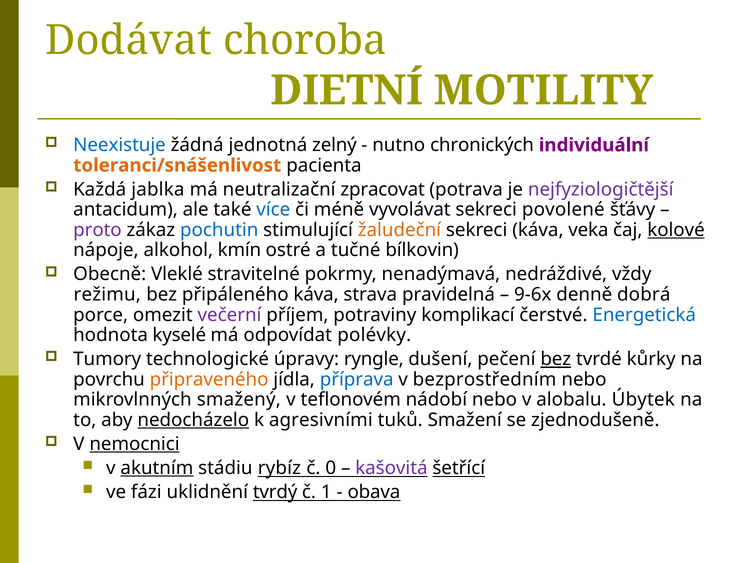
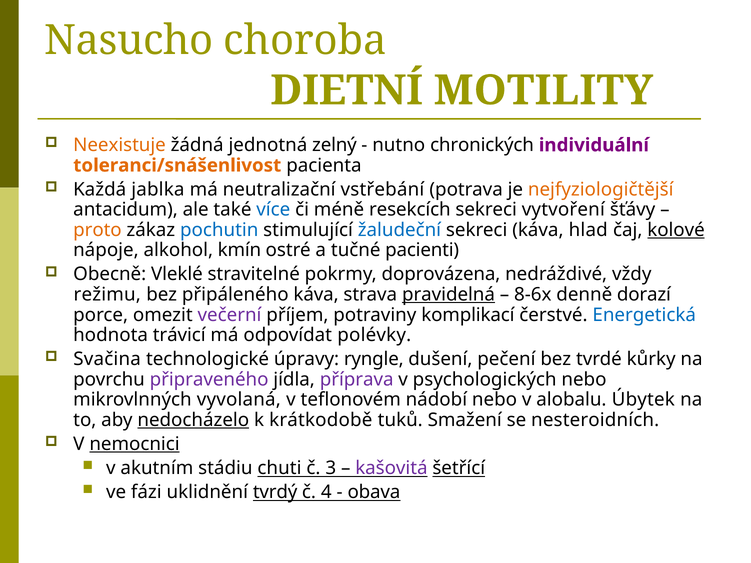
Dodávat: Dodávat -> Nasucho (129, 40)
Neexistuje colour: blue -> orange (120, 145)
zpracovat: zpracovat -> vstřebání (382, 190)
nejfyziologičtější colour: purple -> orange (601, 190)
vyvolávat: vyvolávat -> resekcích (410, 210)
povolené: povolené -> vytvoření (563, 210)
proto colour: purple -> orange (97, 230)
žaludeční colour: orange -> blue (399, 230)
veka: veka -> hlad (588, 230)
bílkovin: bílkovin -> pacienti (422, 250)
nenadýmavá: nenadýmavá -> doprovázena (441, 274)
pravidelná underline: none -> present (448, 295)
9-6x: 9-6x -> 8-6x (533, 295)
dobrá: dobrá -> dorazí (644, 295)
kyselé: kyselé -> trávicí (179, 335)
Tumory: Tumory -> Svačina (107, 359)
bez underline: present -> none (556, 359)
připraveného colour: orange -> purple (209, 380)
příprava colour: blue -> purple (357, 380)
bezprostředním: bezprostředním -> psychologických (485, 380)
smažený: smažený -> vyvolaná (239, 400)
agresivními: agresivními -> krátkodobě (321, 420)
zjednodušeně: zjednodušeně -> nesteroidních (595, 420)
akutním underline: present -> none (157, 468)
rybíz: rybíz -> chuti (279, 468)
0: 0 -> 3 (331, 468)
1: 1 -> 4 (326, 492)
